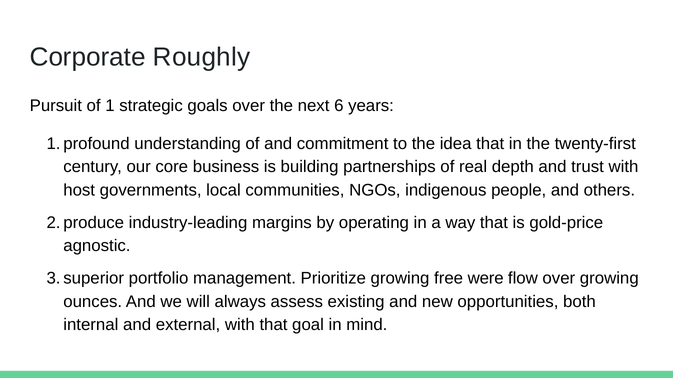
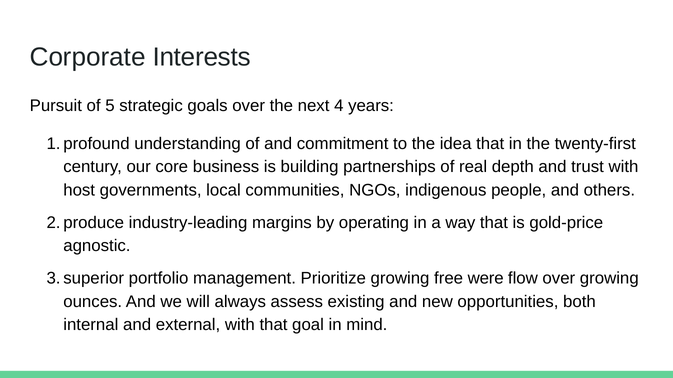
Roughly: Roughly -> Interests (202, 57)
1: 1 -> 5 (110, 106)
6: 6 -> 4 (339, 106)
